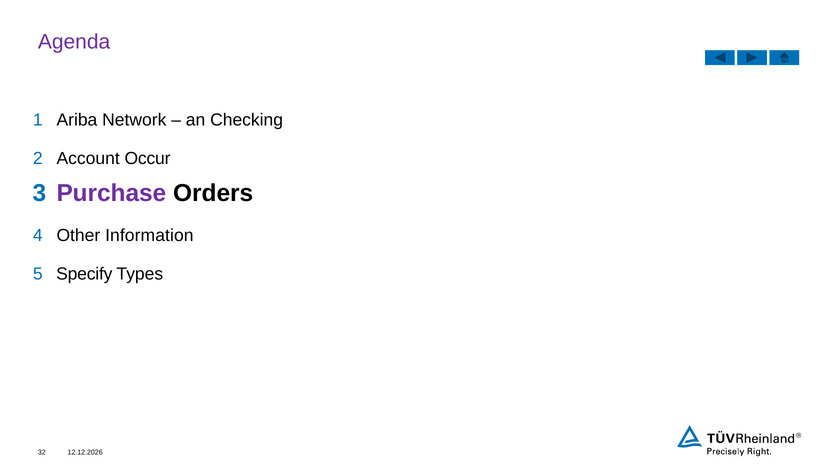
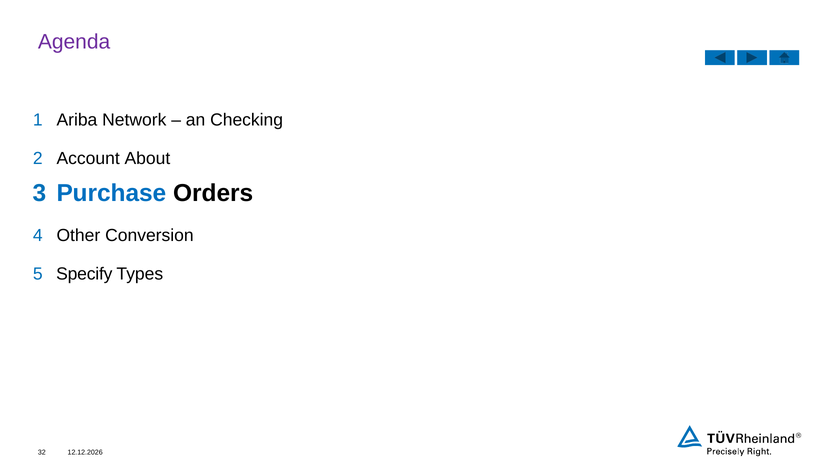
Occur: Occur -> About (147, 159)
Purchase colour: purple -> blue (112, 193)
Information: Information -> Conversion (149, 236)
